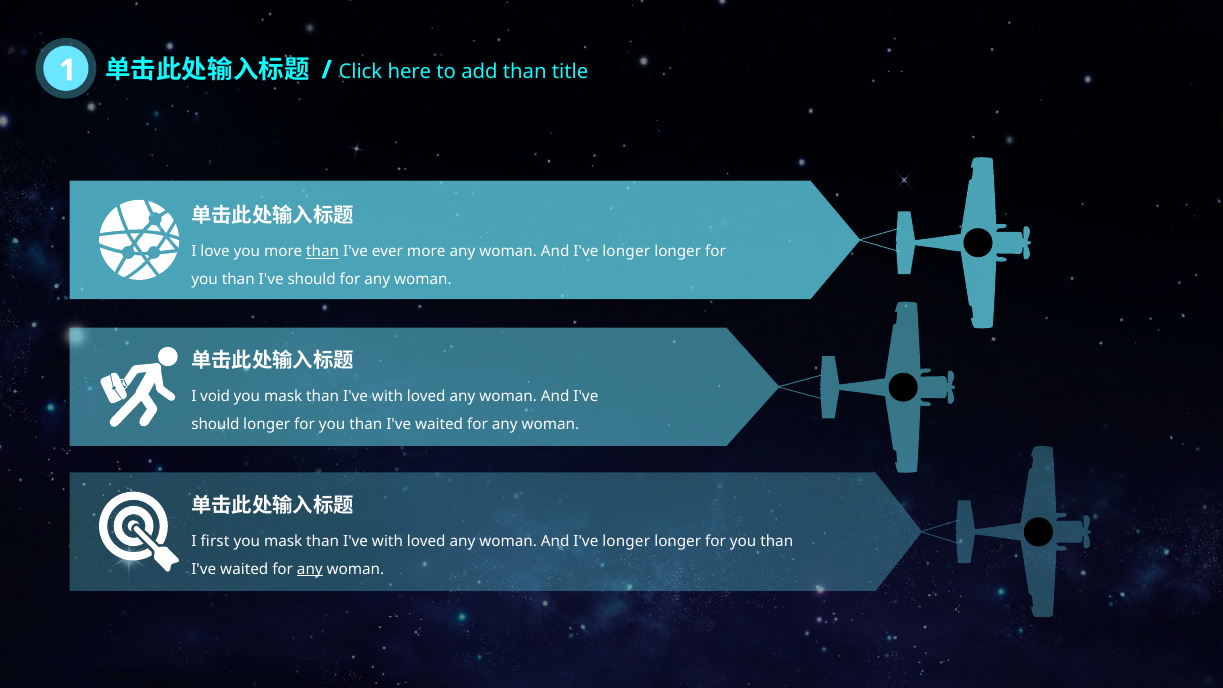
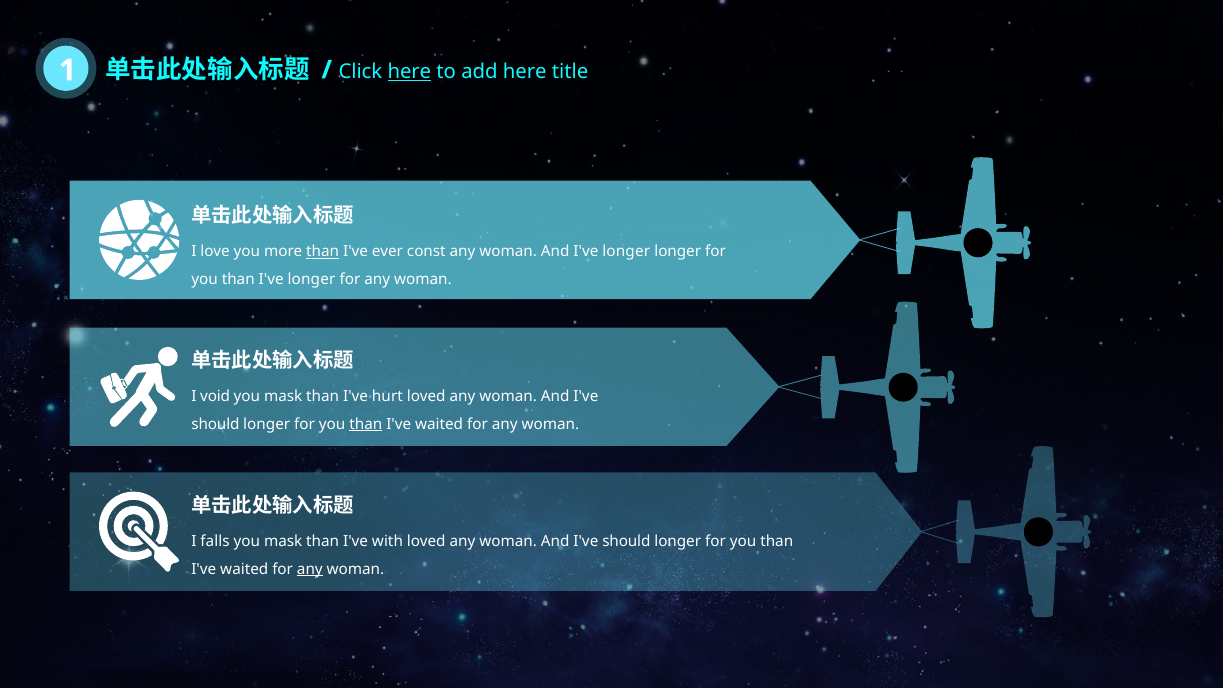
here underline: none -> present (409, 72)
add than: than -> here (525, 72)
ever more: more -> const (426, 252)
than I've should: should -> longer (311, 279)
with: with -> hurt (387, 397)
than underline: none -> present (366, 424)
first: first -> falls (215, 542)
longer: longer -> should (626, 542)
